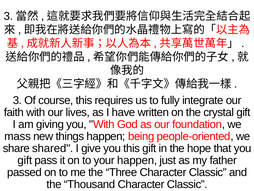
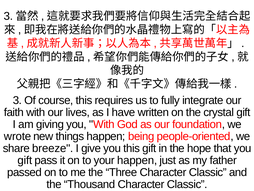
mass: mass -> wrote (18, 136)
shared: shared -> breeze (53, 148)
